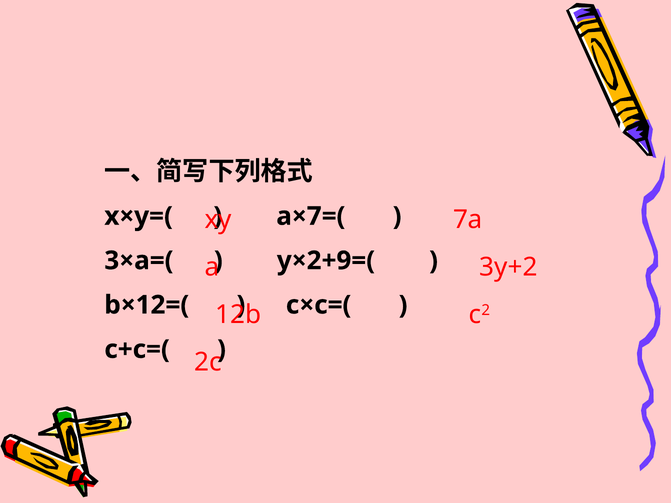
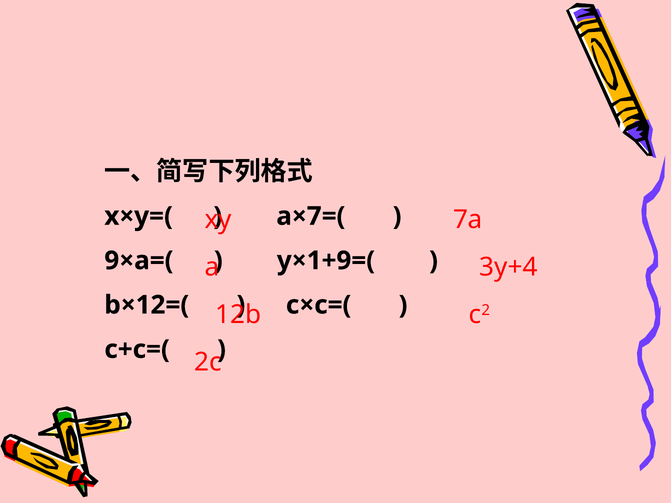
3×a=(: 3×a=( -> 9×a=( (139, 261)
y×2+9=(: y×2+9=( -> y×1+9=( (326, 261)
3y+2: 3y+2 -> 3y+4 (508, 267)
